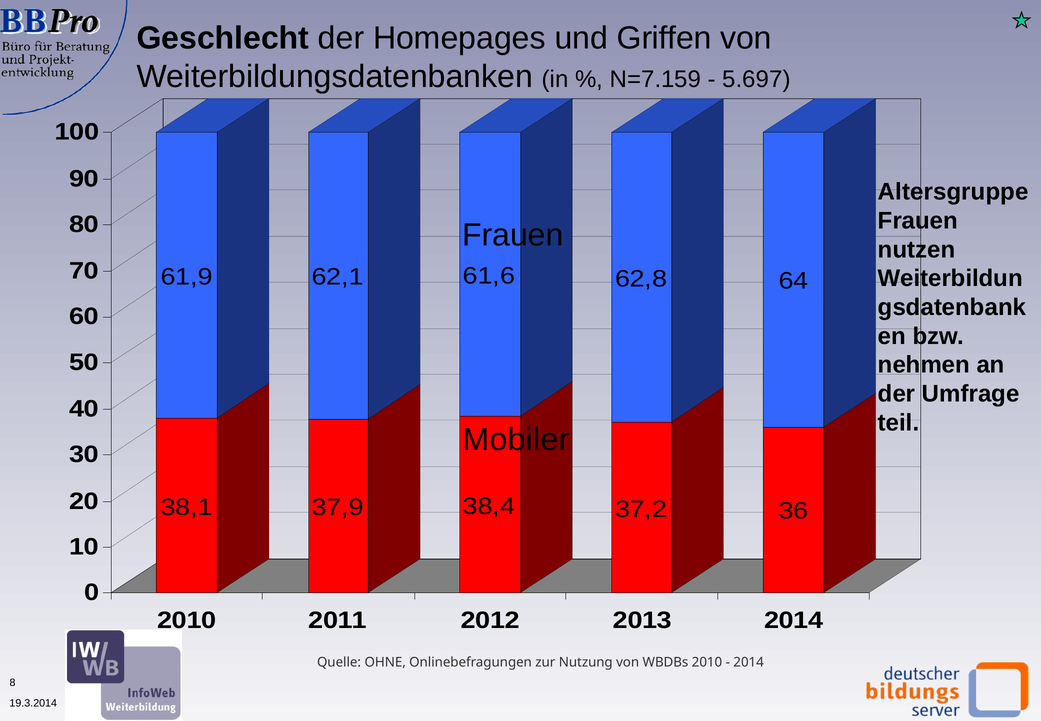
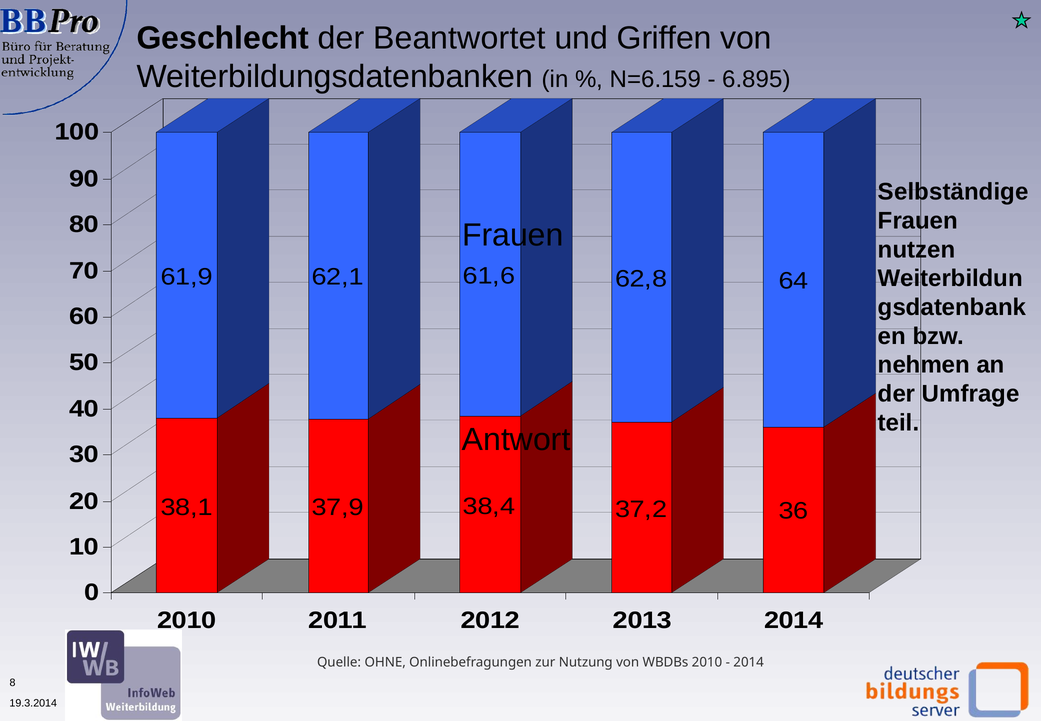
Homepages: Homepages -> Beantwortet (459, 38)
N=7.159: N=7.159 -> N=6.159 (656, 79)
5.697: 5.697 -> 6.895 (757, 79)
Altersgruppe: Altersgruppe -> Selbständige (953, 192)
Mobiler: Mobiler -> Antwort (516, 440)
